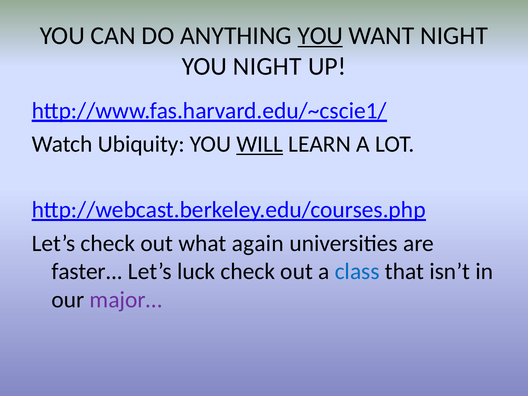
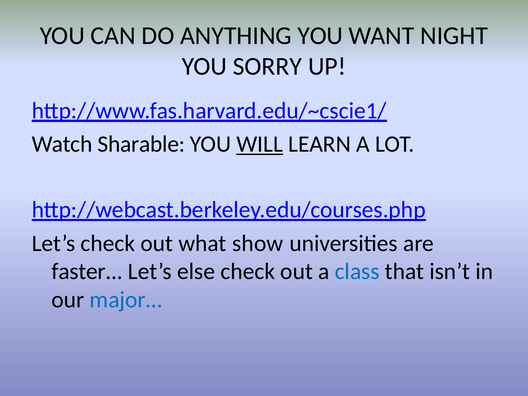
YOU underline: present -> none (320, 36)
YOU NIGHT: NIGHT -> SORRY (267, 66)
Ubiquity: Ubiquity -> Sharable (141, 144)
again: again -> show (258, 243)
luck: luck -> else (196, 271)
major… colour: purple -> blue (126, 300)
